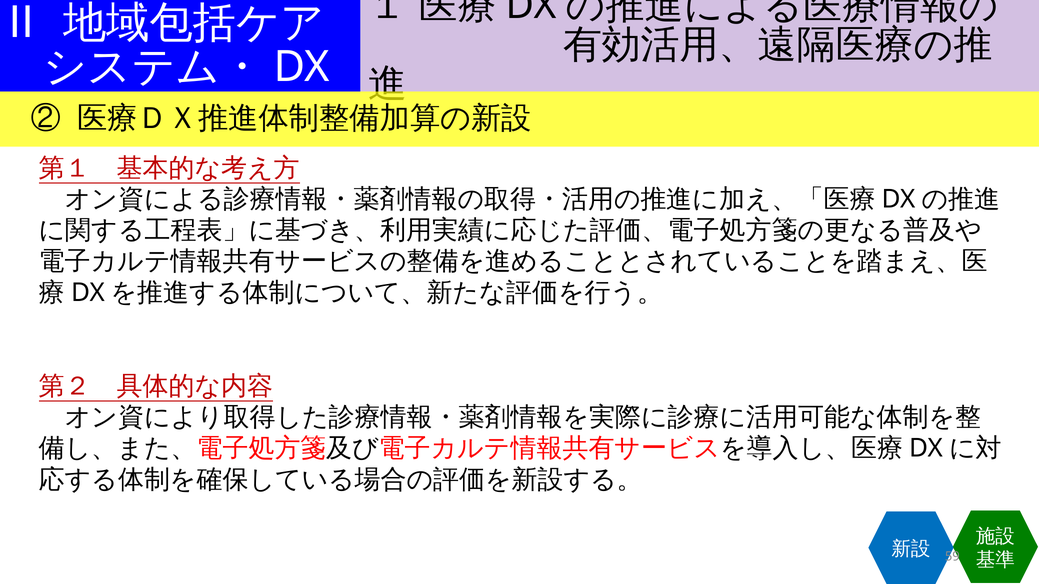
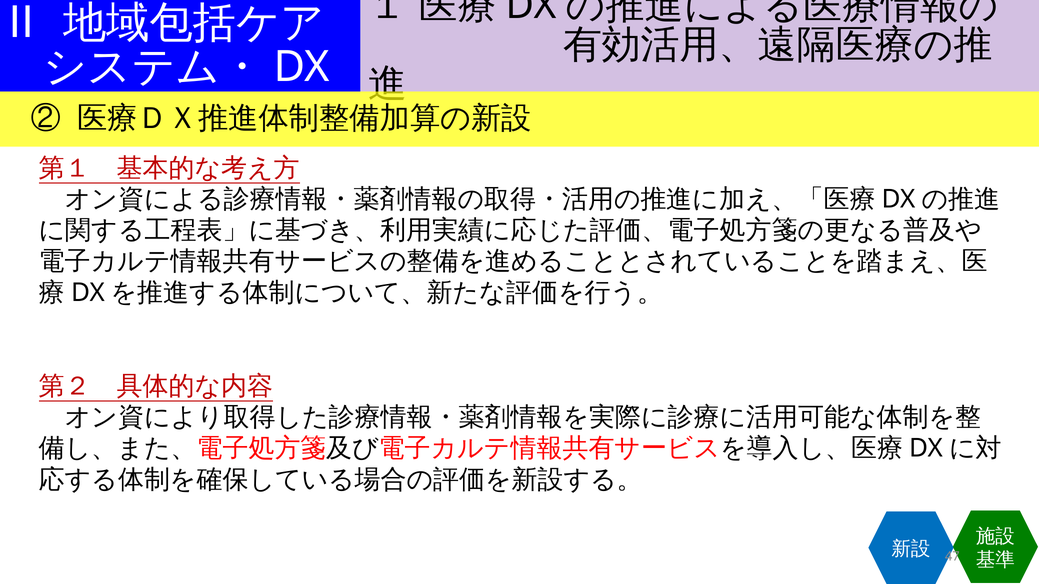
59: 59 -> 47 (952, 557)
